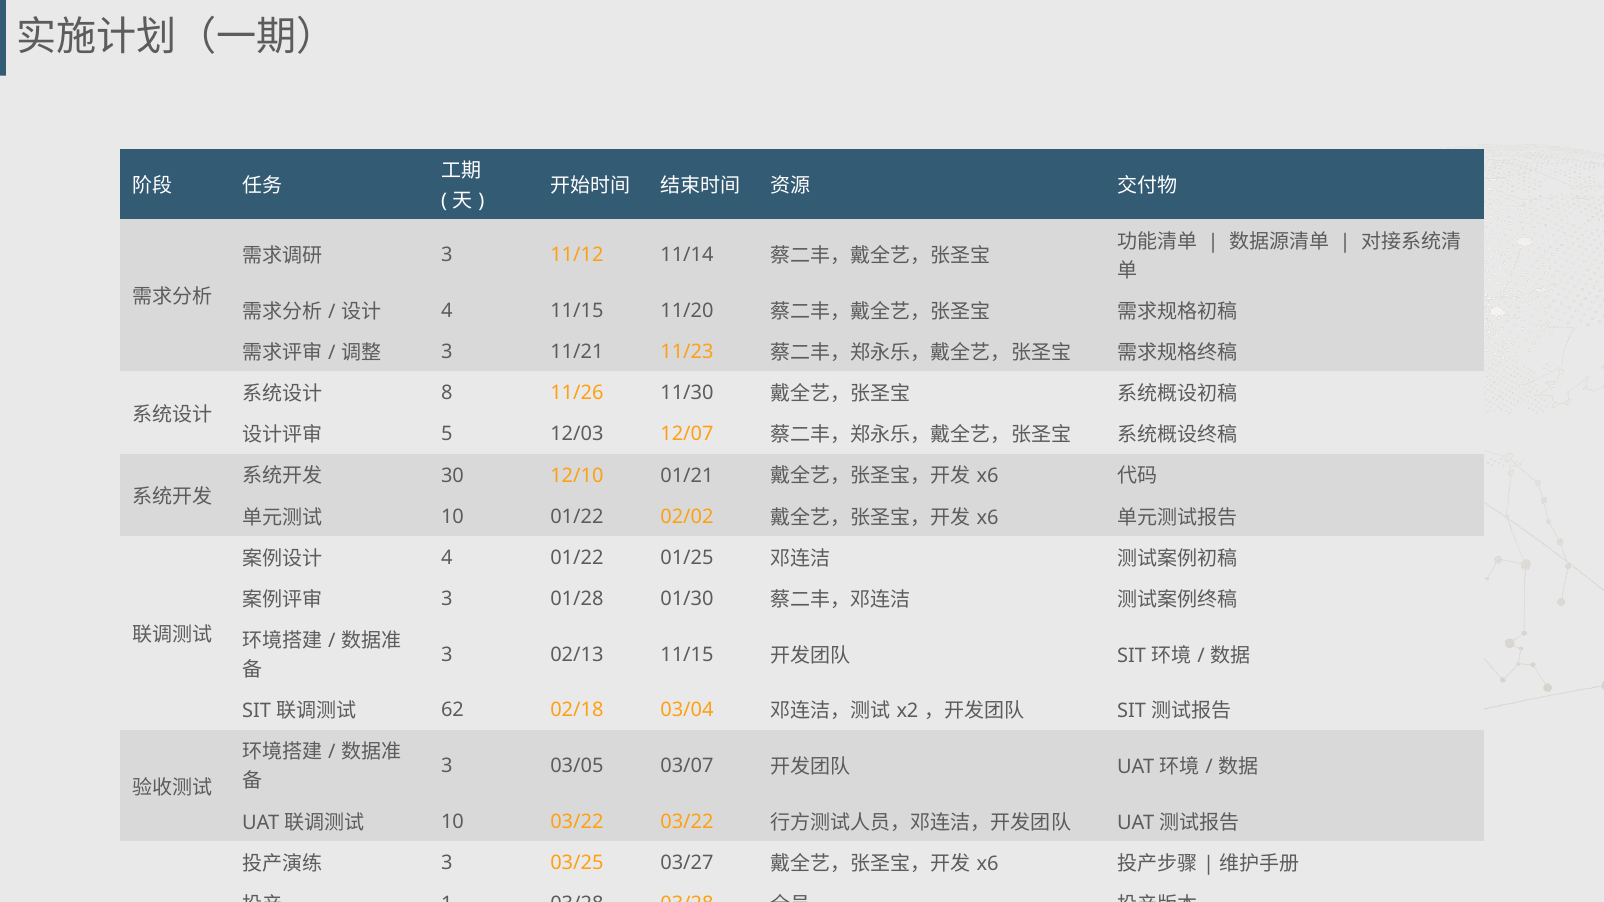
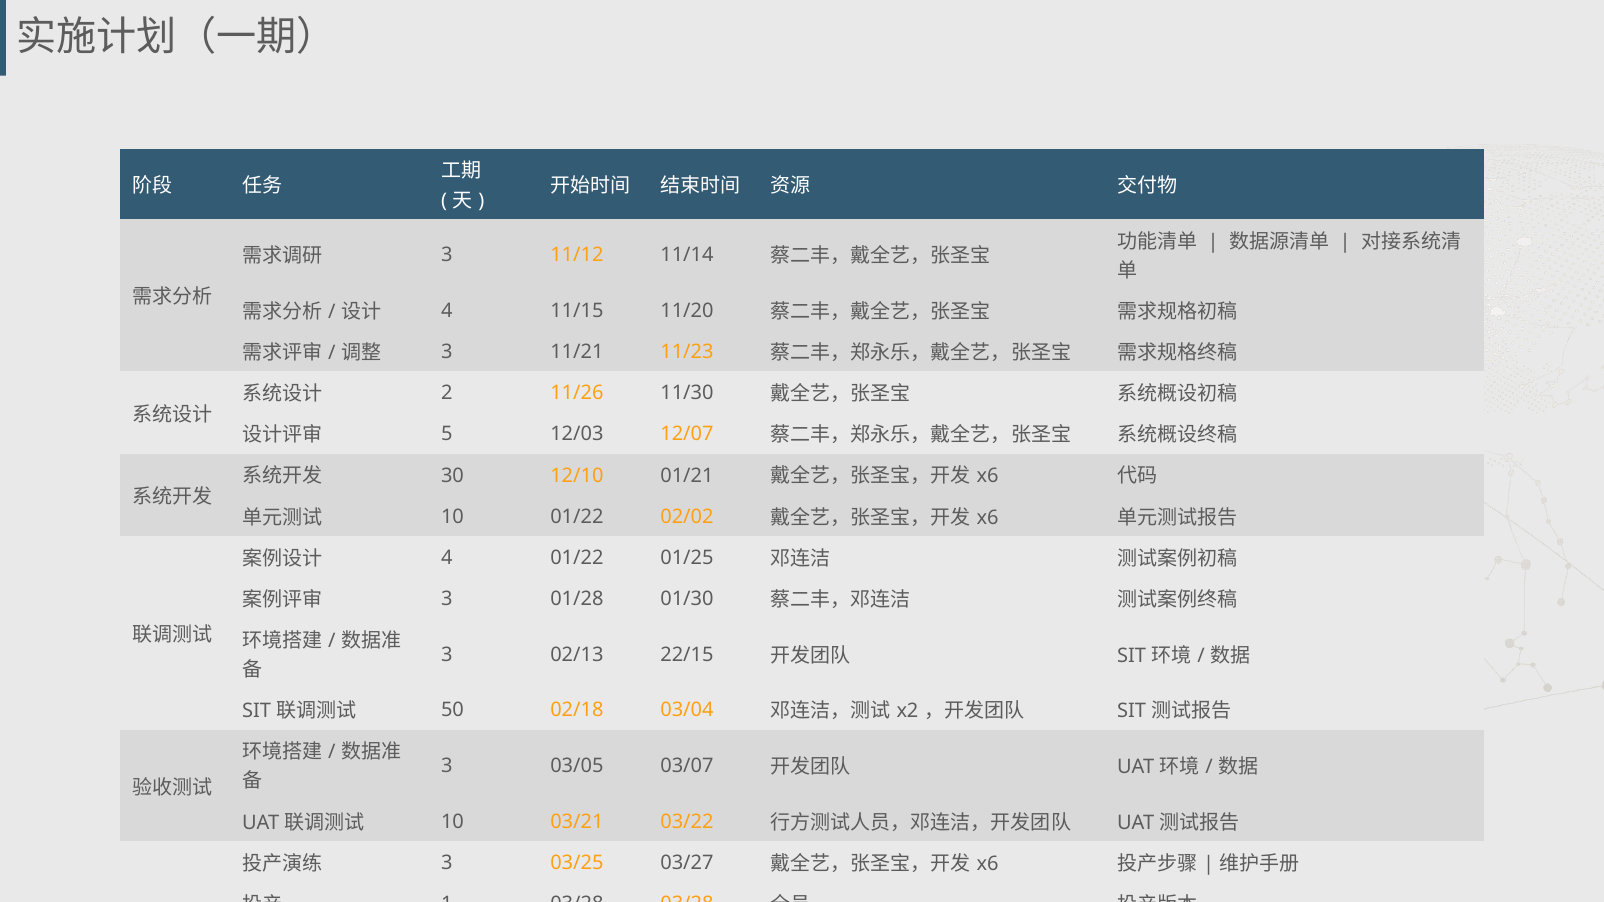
8: 8 -> 2 (447, 393)
02/13 11/15: 11/15 -> 22/15 (687, 655)
62: 62 -> 50 (452, 710)
10 03/22: 03/22 -> 03/21 (577, 822)
